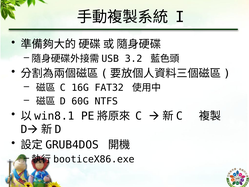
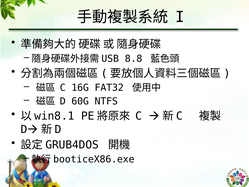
3.2: 3.2 -> 8.8 (134, 59)
